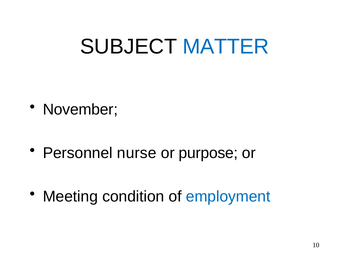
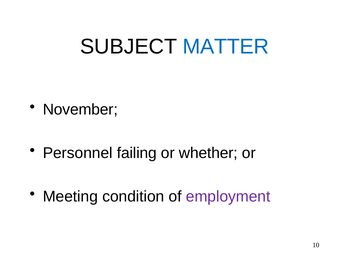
nurse: nurse -> failing (137, 153)
purpose: purpose -> whether (208, 153)
employment colour: blue -> purple (228, 196)
